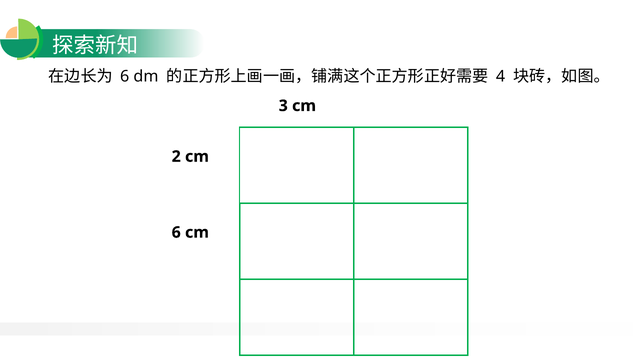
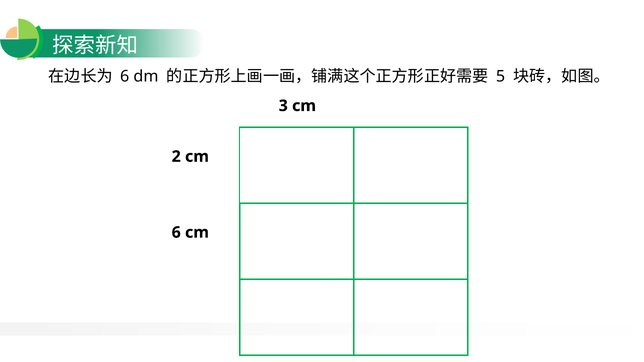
4: 4 -> 5 (500, 76)
